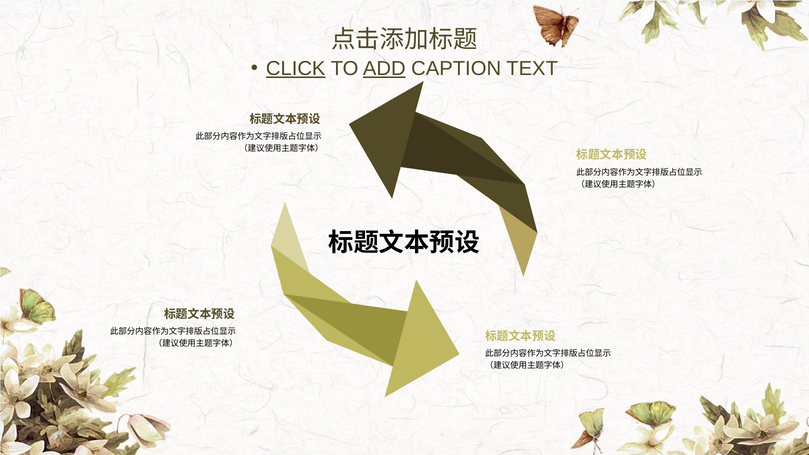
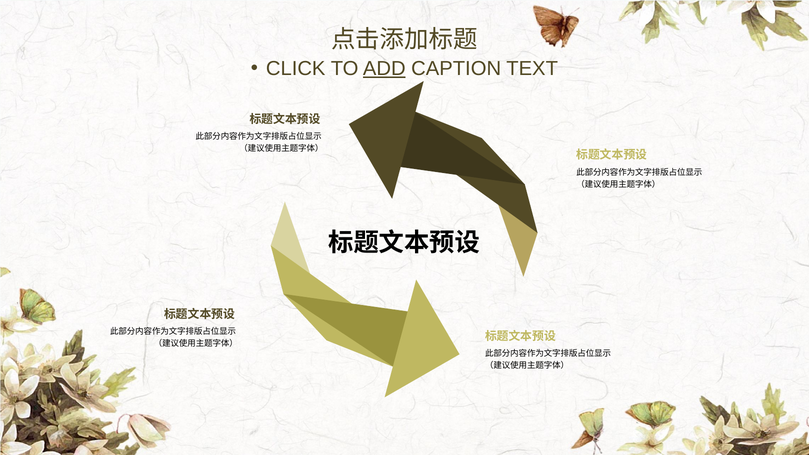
CLICK underline: present -> none (296, 69)
